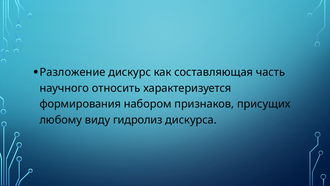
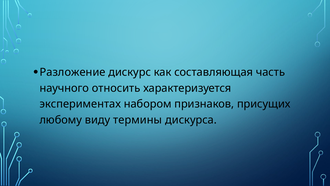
формирования: формирования -> экспериментах (80, 104)
гидролиз: гидролиз -> термины (138, 120)
